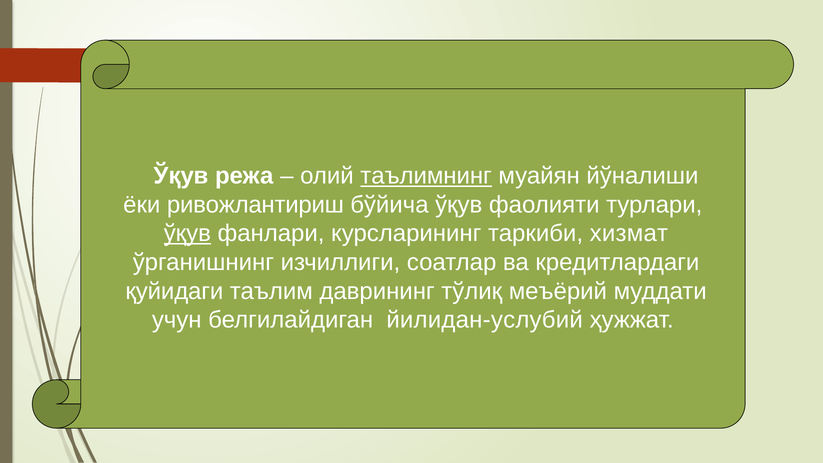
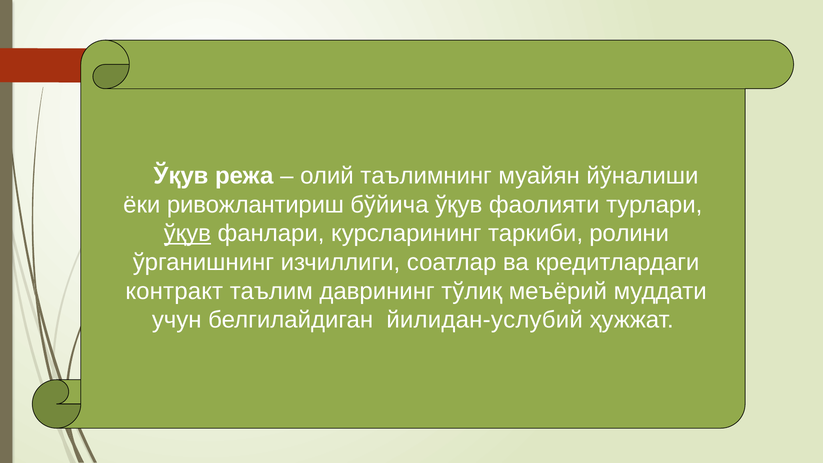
таълимнинг underline: present -> none (426, 176)
хизмат: хизмат -> ролини (629, 234)
қуйидаги: қуйидаги -> контракт (174, 291)
